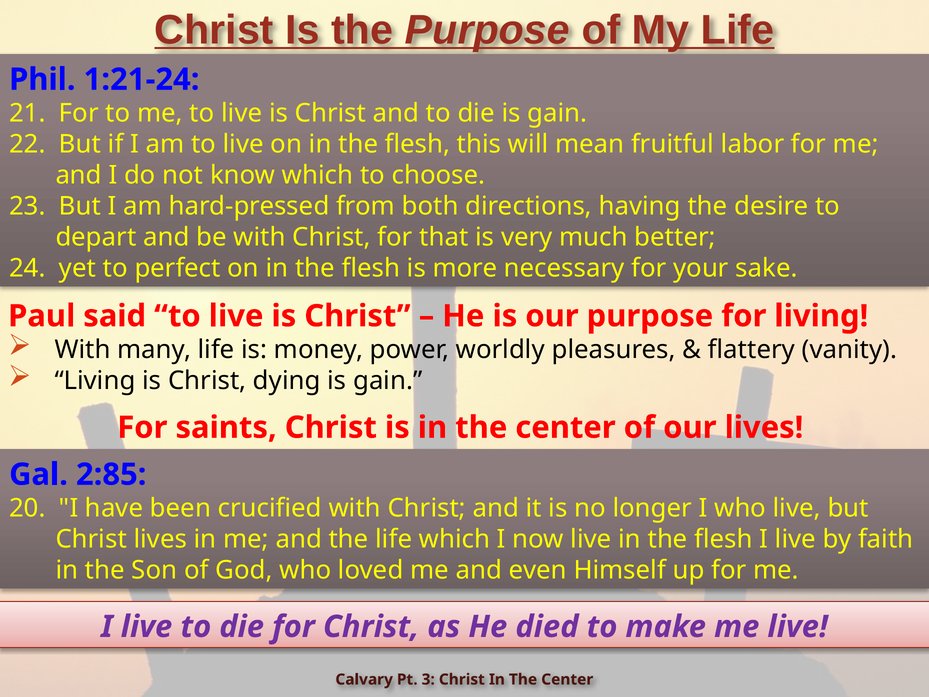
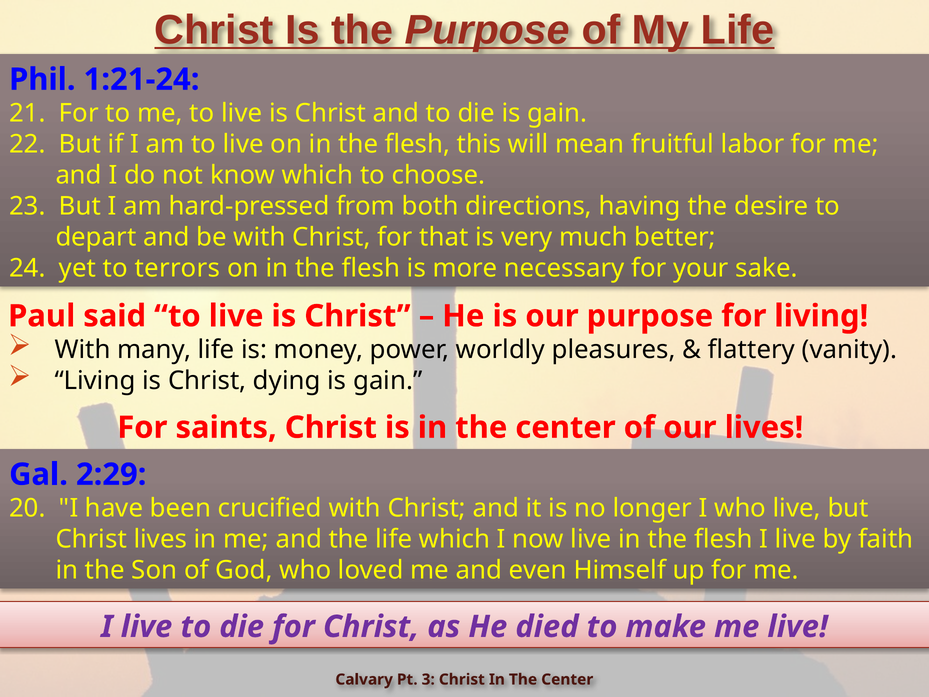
perfect: perfect -> terrors (177, 268)
2:85: 2:85 -> 2:29 (111, 474)
